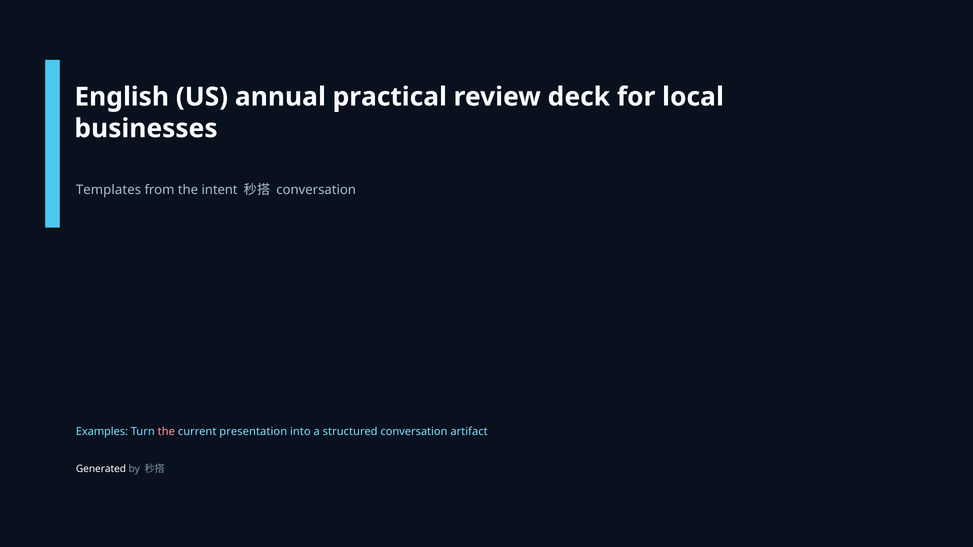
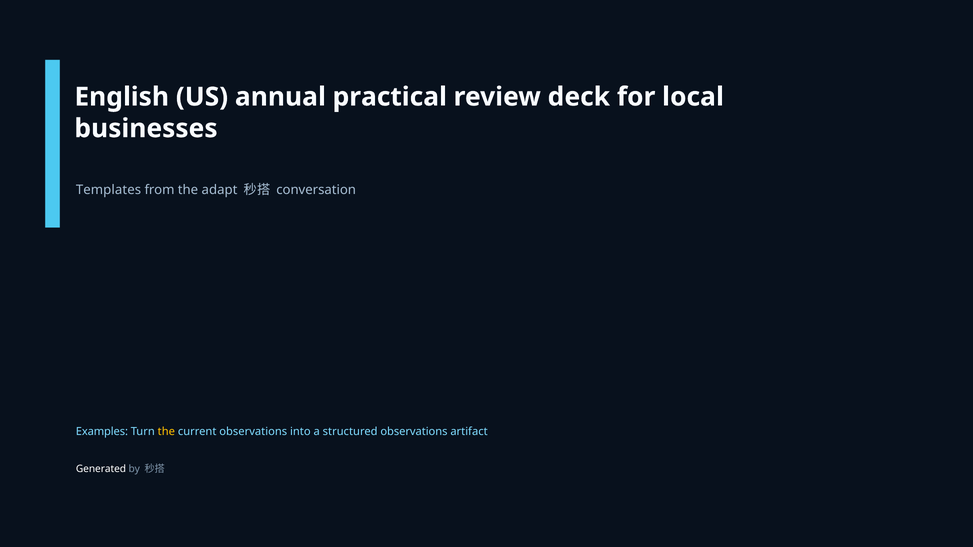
intent: intent -> adapt (220, 190)
the colour: pink -> yellow (166, 432)
current presentation: presentation -> observations (253, 432)
structured conversation: conversation -> observations (414, 432)
